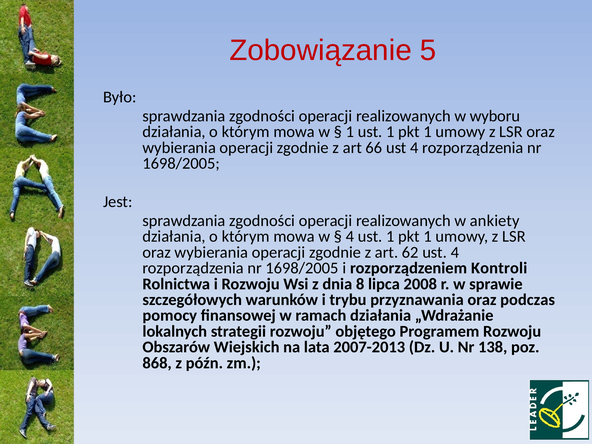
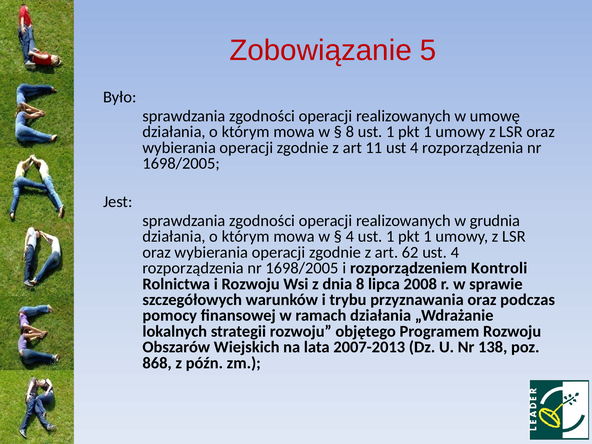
wyboru: wyboru -> umowę (495, 116)
1: 1 -> 8 (350, 132)
66: 66 -> 11 (374, 148)
ankiety: ankiety -> grudnia (495, 221)
